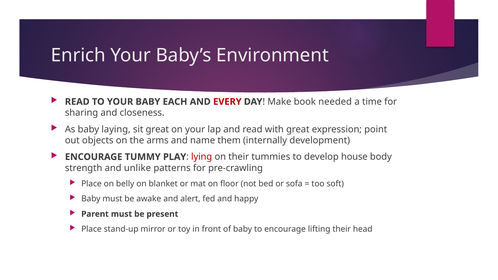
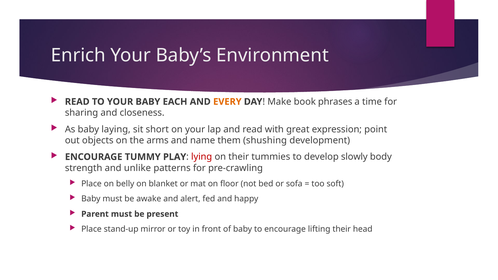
EVERY colour: red -> orange (227, 102)
needed: needed -> phrases (335, 102)
sit great: great -> short (157, 129)
internally: internally -> shushing (265, 141)
house: house -> slowly (354, 157)
